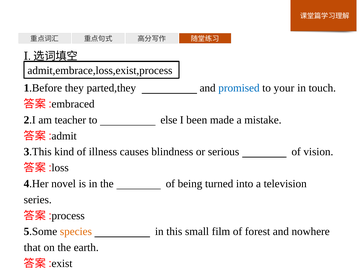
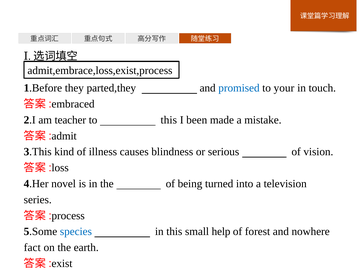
to else: else -> this (169, 120)
species colour: orange -> blue (76, 232)
film: film -> help (221, 232)
that: that -> fact (32, 248)
